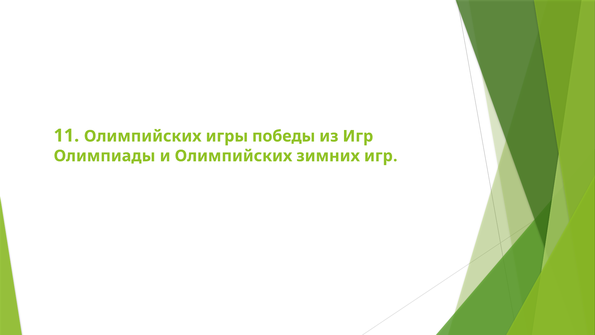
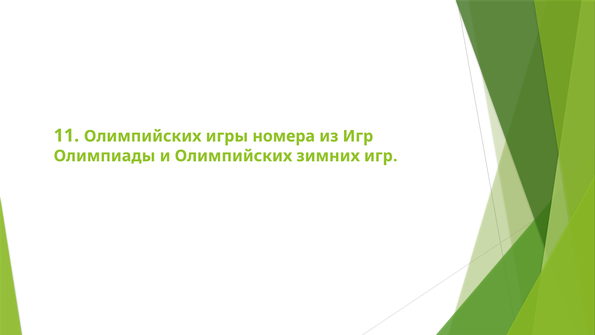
победы: победы -> номера (284, 136)
